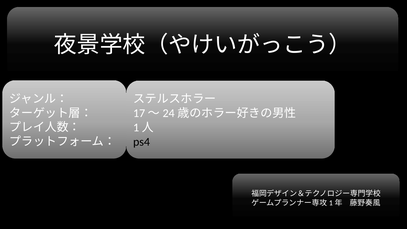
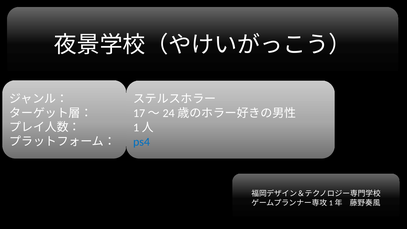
ps4 colour: black -> blue (142, 142)
